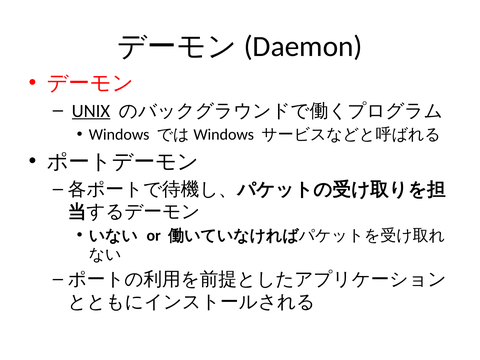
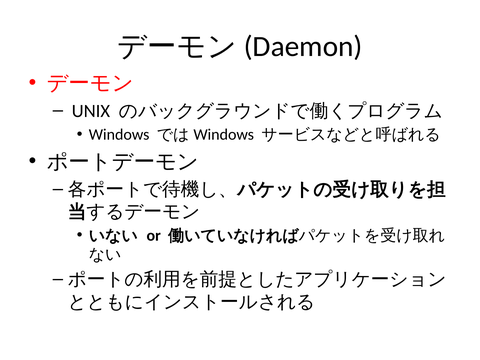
UNIX underline: present -> none (91, 111)
